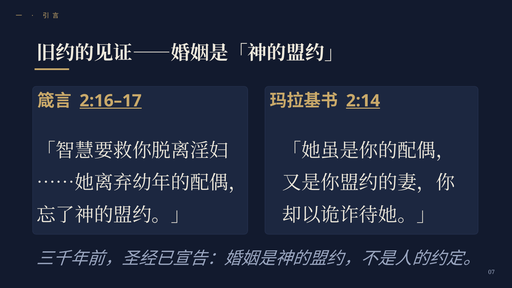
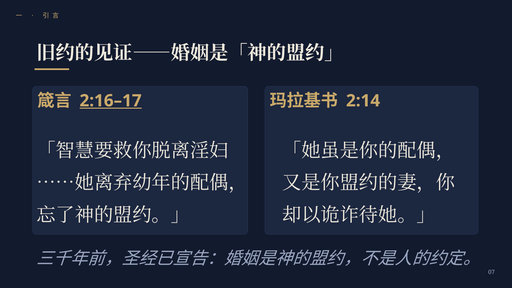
2:14 underline: present -> none (363, 101)
